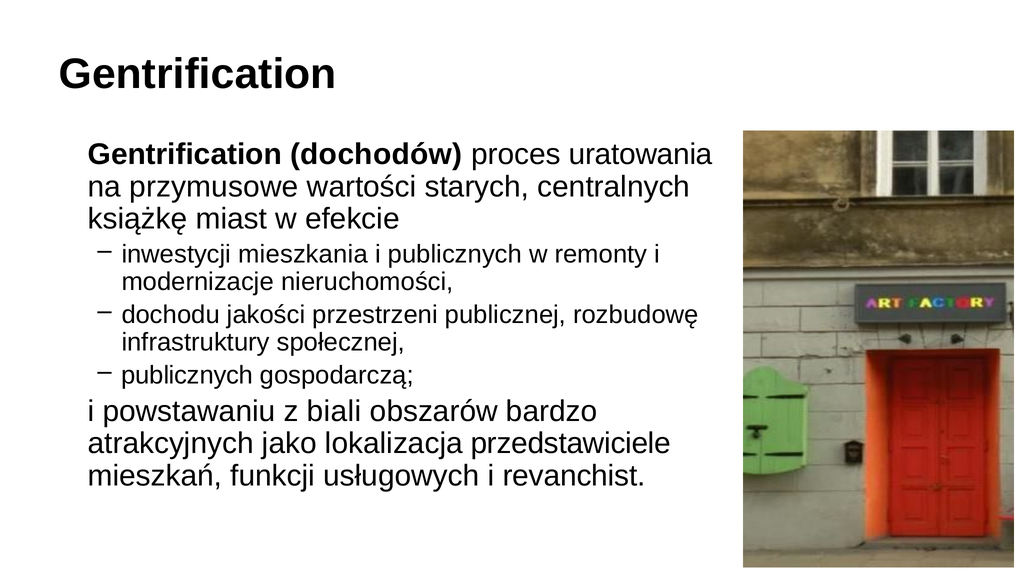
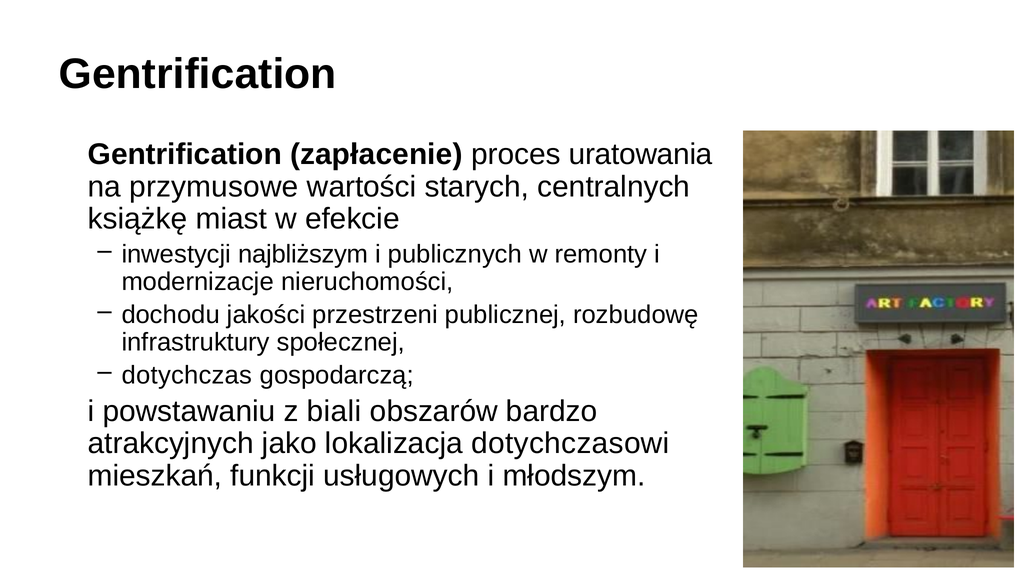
dochodów: dochodów -> zapłacenie (376, 155)
mieszkania: mieszkania -> najbliższym (303, 254)
publicznych: publicznych -> dotychczas (187, 375)
przedstawiciele: przedstawiciele -> dotychczasowi (570, 444)
revanchist: revanchist -> młodszym (574, 476)
